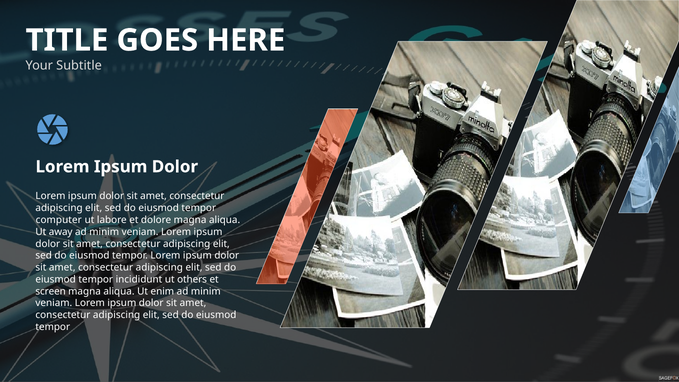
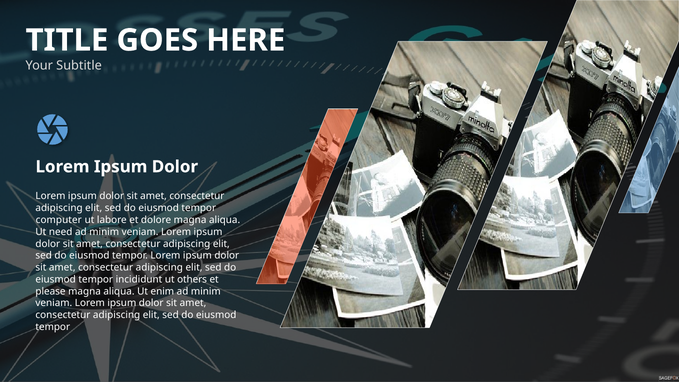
away: away -> need (61, 232)
screen: screen -> please (51, 291)
